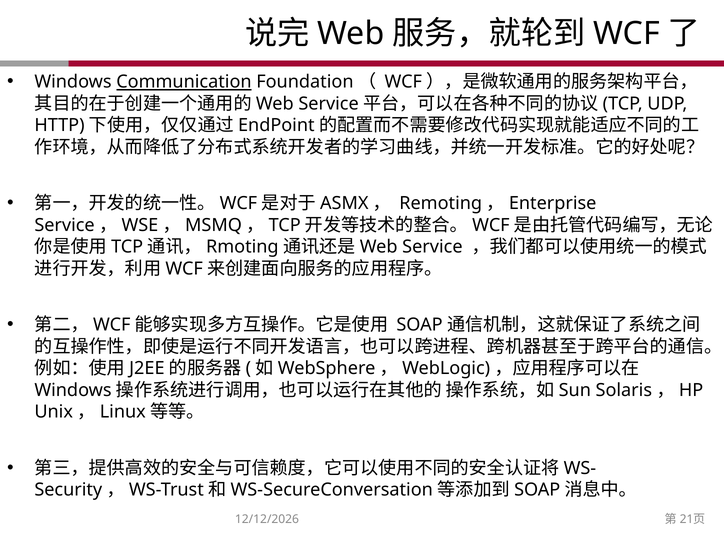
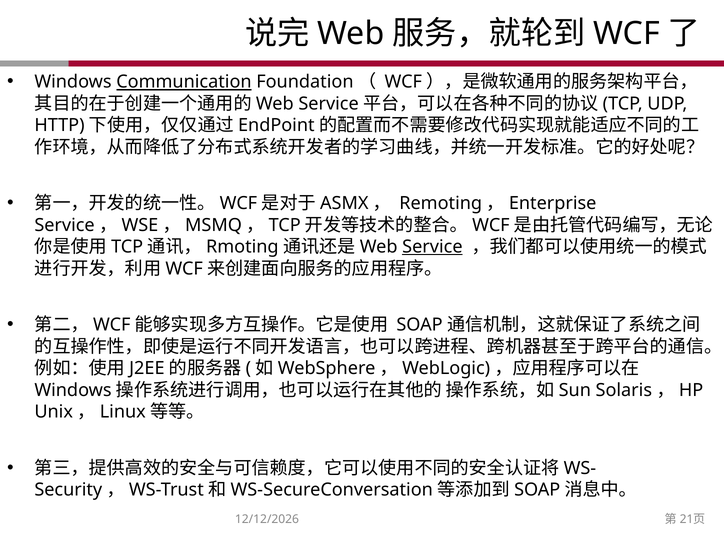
Service underline: none -> present (432, 247)
